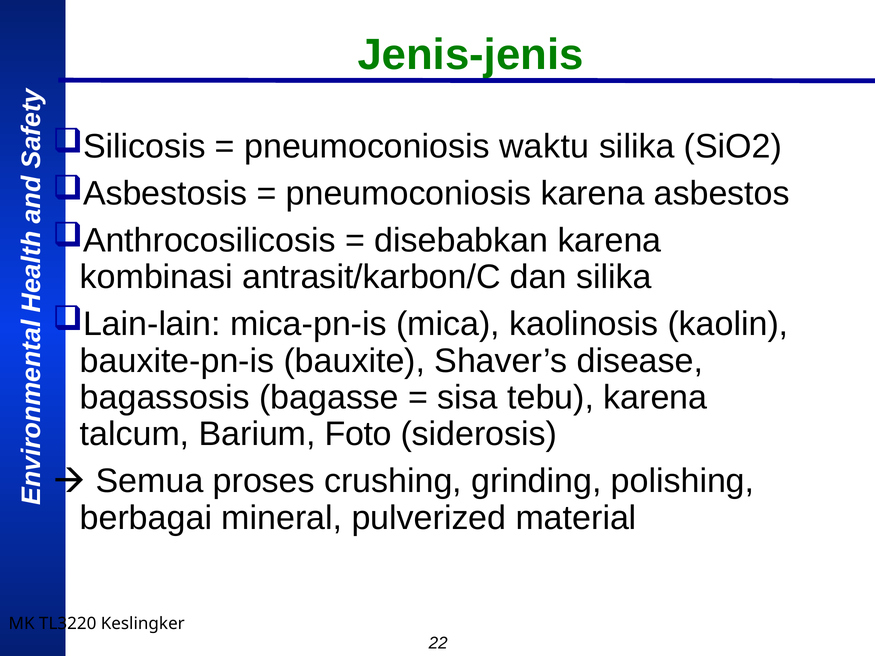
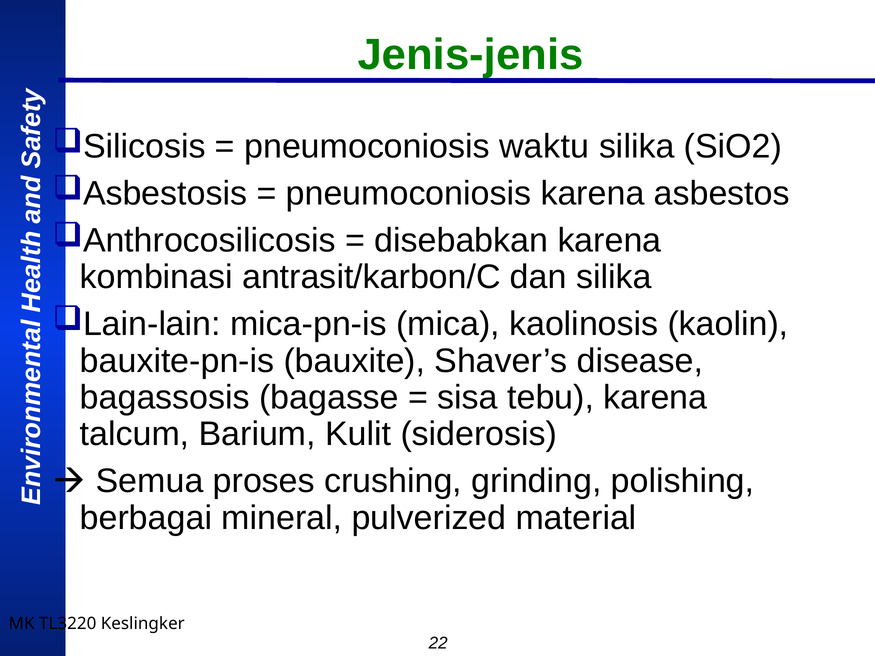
Foto: Foto -> Kulit (358, 434)
